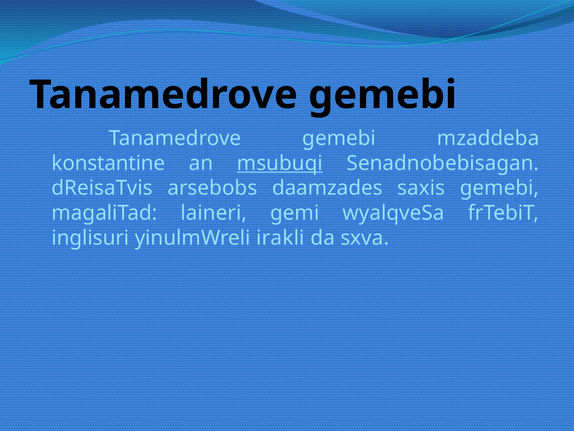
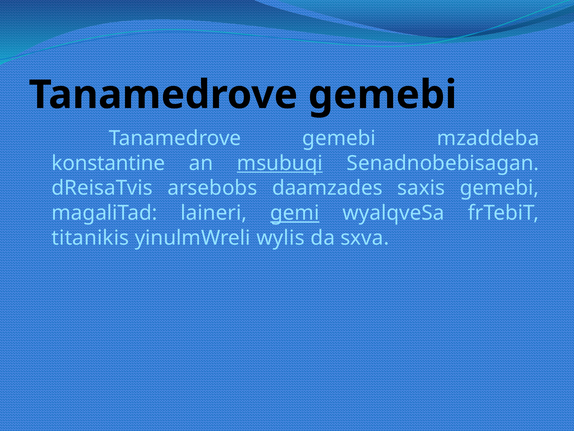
gemi underline: none -> present (295, 213)
inglisuri: inglisuri -> titanikis (90, 238)
irakli: irakli -> wylis (280, 238)
